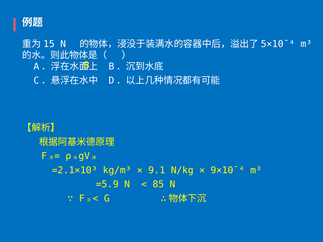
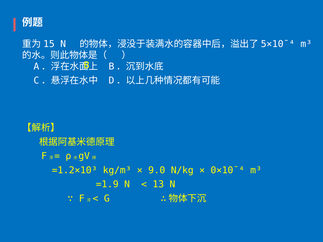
=2.1×10³: =2.1×10³ -> =1.2×10³ (75, 170)
9.1: 9.1 -> 9.0 (157, 170)
9×10ˉ⁴: 9×10ˉ⁴ -> 0×10ˉ⁴ (228, 170)
=5.9: =5.9 -> =1.9 (107, 185)
85: 85 -> 13 (158, 185)
